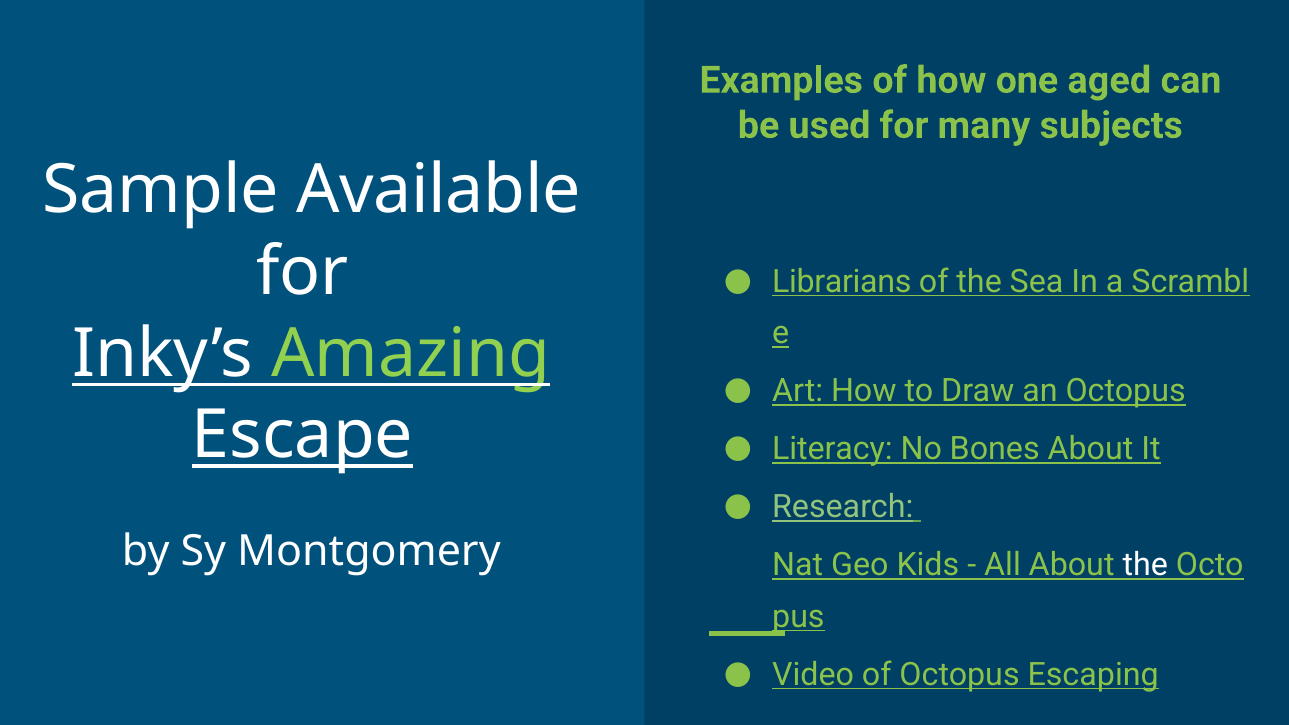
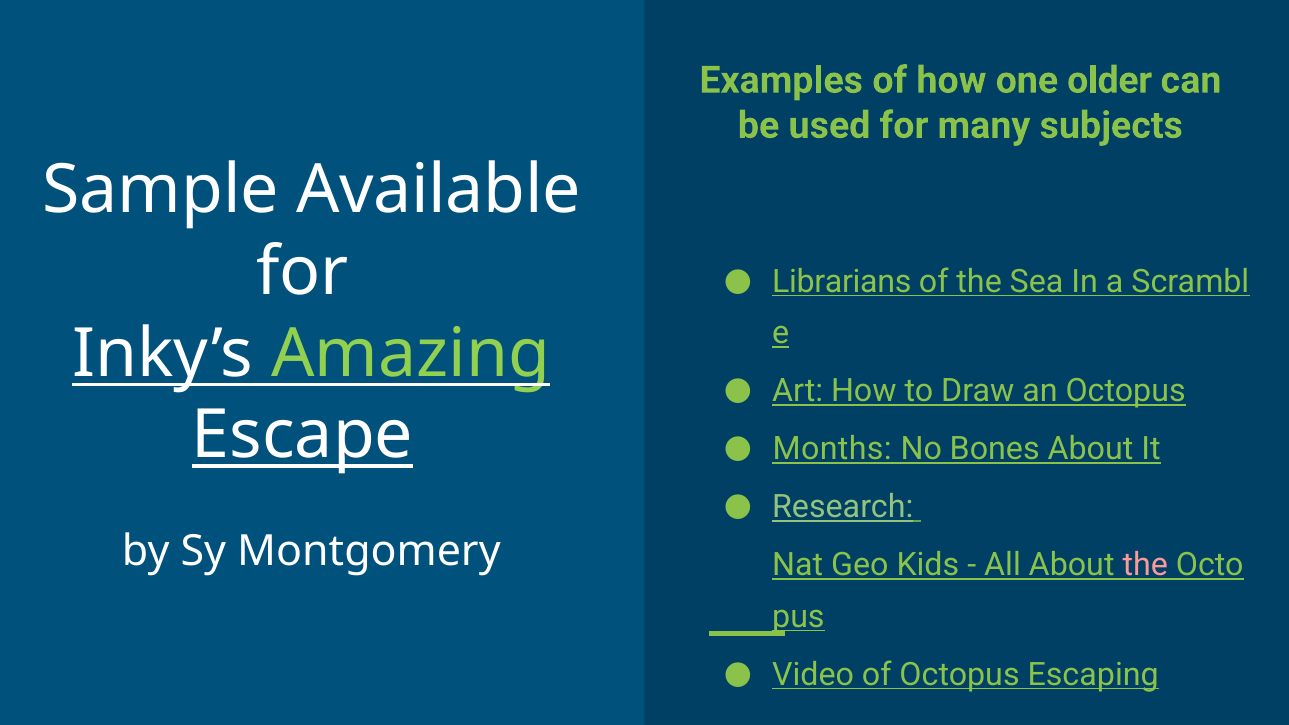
aged: aged -> older (1110, 80)
Literacy: Literacy -> Months (832, 449)
the colour: white -> pink (1145, 565)
